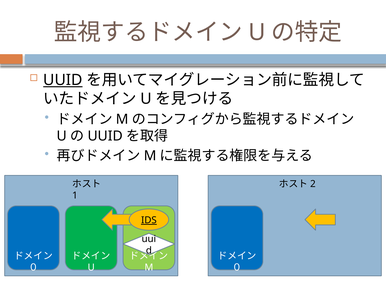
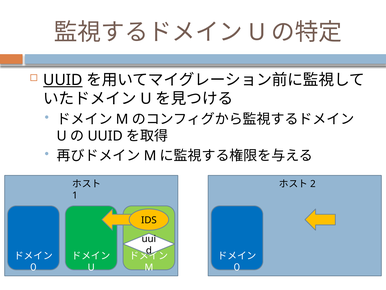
IDS underline: present -> none (149, 220)
